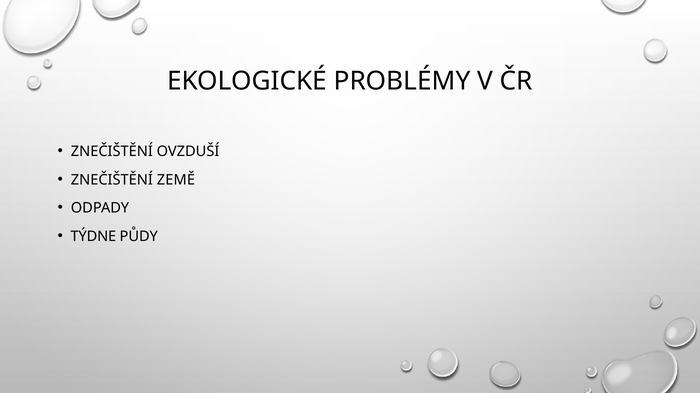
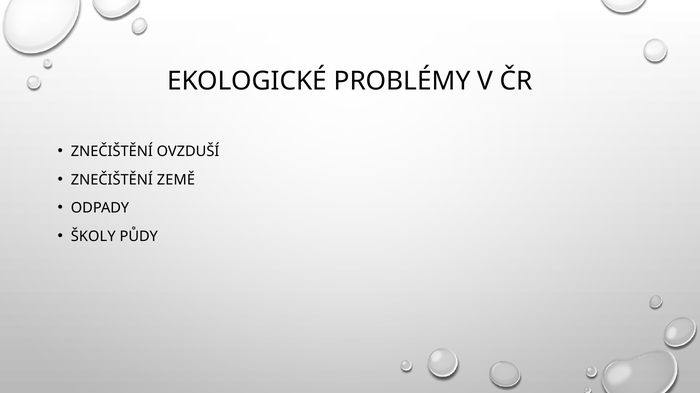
TÝDNE: TÝDNE -> ŠKOLY (93, 237)
